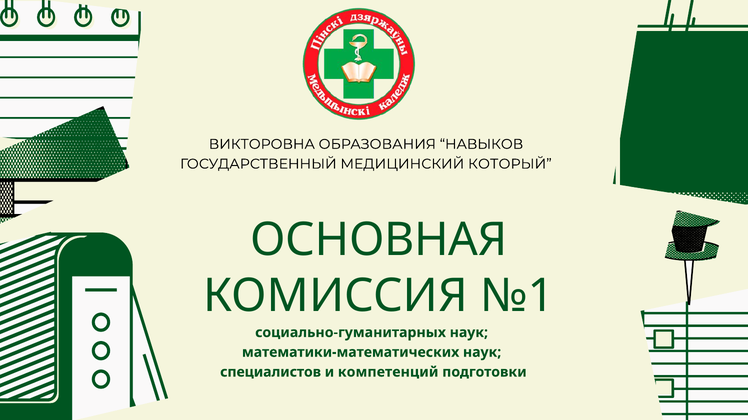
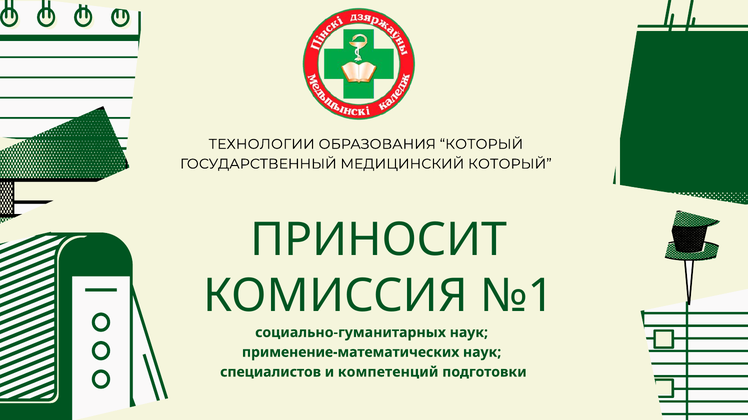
ВИКТОРОВНА: ВИКТОРОВНА -> ТЕХНОЛОГИИ (262, 144)
ОБРАЗОВАНИЯ НАВЫКОВ: НАВЫКОВ -> КОТОРЫЙ (481, 144)
ОСНОВНАЯ: ОСНОВНАЯ -> ПРИНОСИТ (379, 240)
математики-математических: математики-математических -> применение-математических (351, 353)
